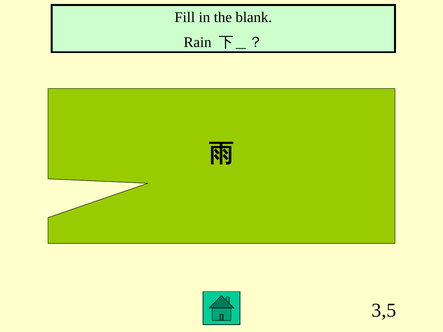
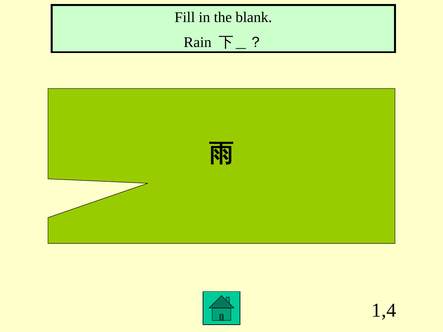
3,5: 3,5 -> 1,4 (384, 311)
